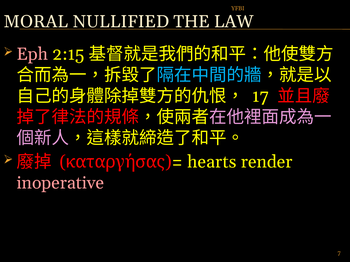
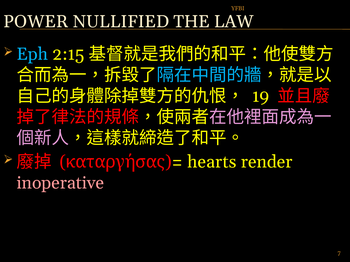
MORAL: MORAL -> POWER (36, 22)
Eph colour: pink -> light blue (32, 54)
17: 17 -> 19 (261, 96)
